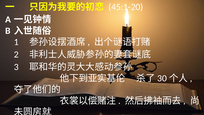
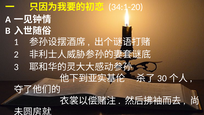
45:1-20: 45:1-20 -> 34:1-20 (126, 7)
